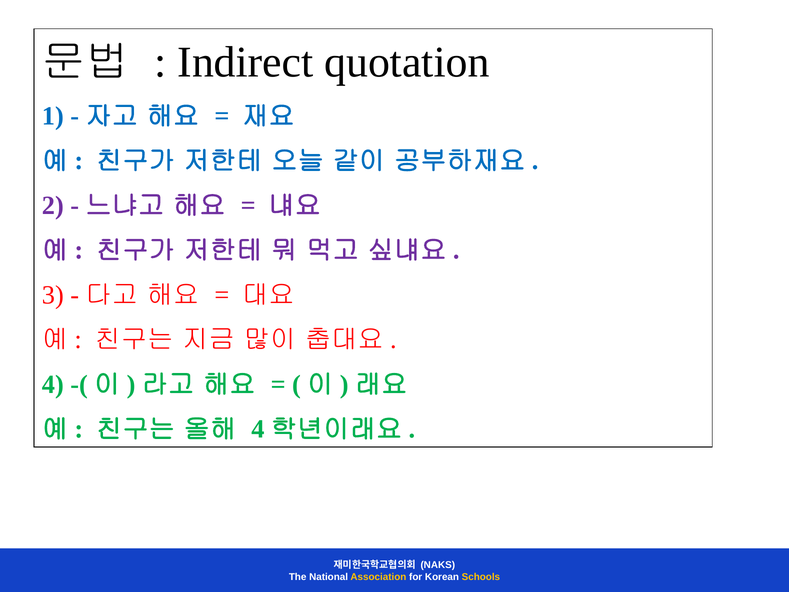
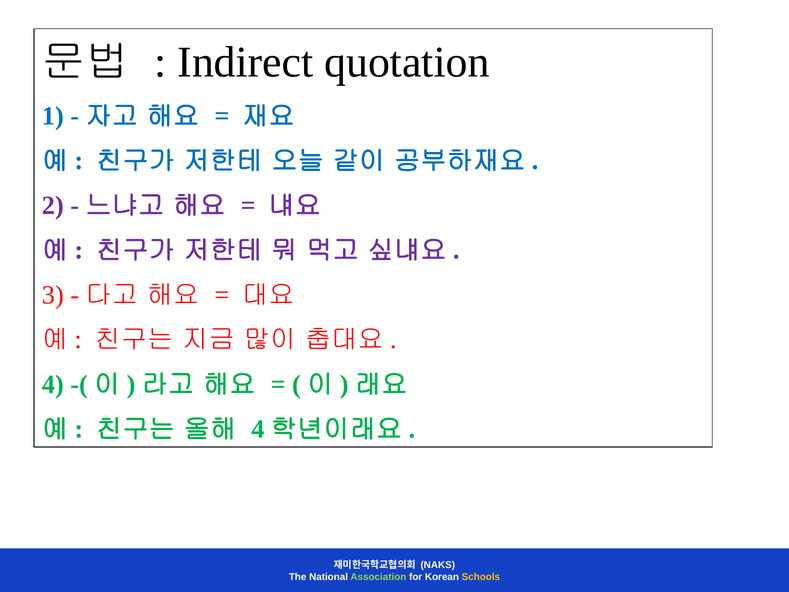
Association colour: yellow -> light green (378, 576)
